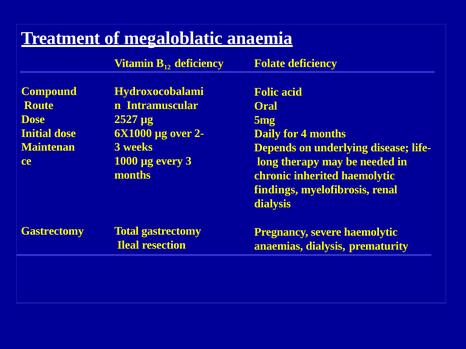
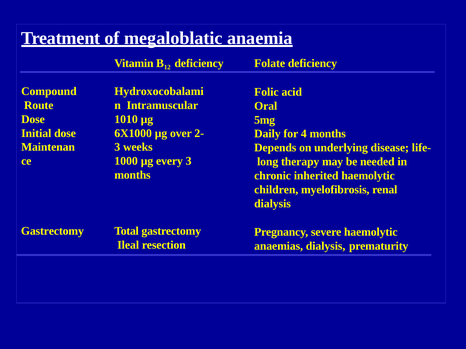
2527: 2527 -> 1010 (126, 119)
findings: findings -> children (276, 190)
